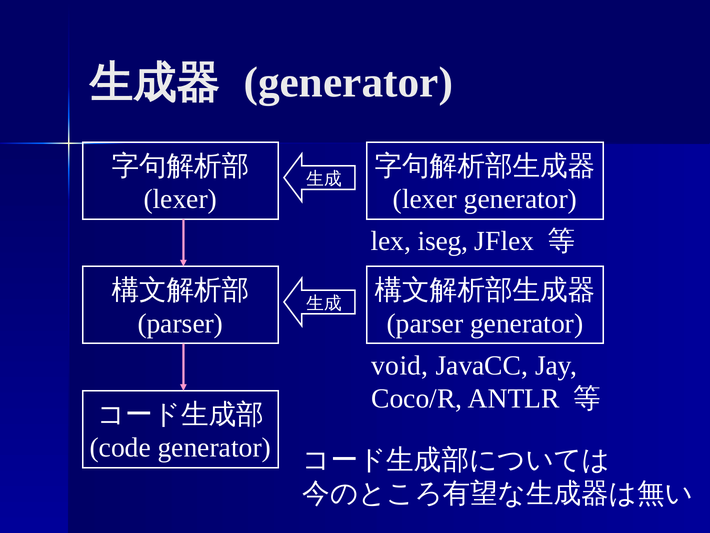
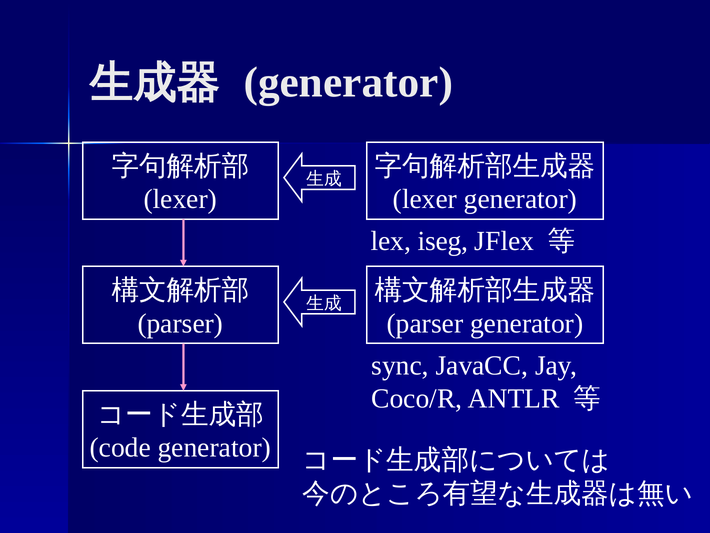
void: void -> sync (400, 365)
